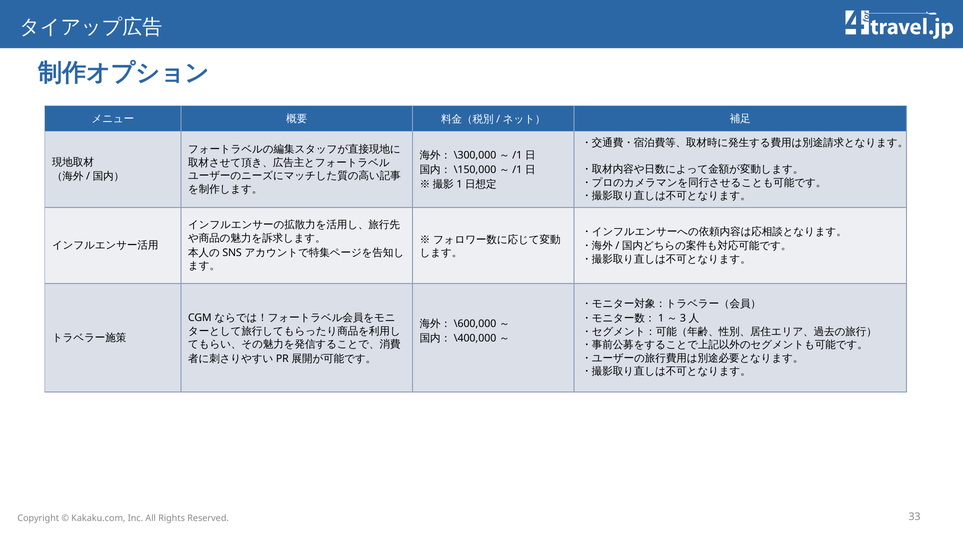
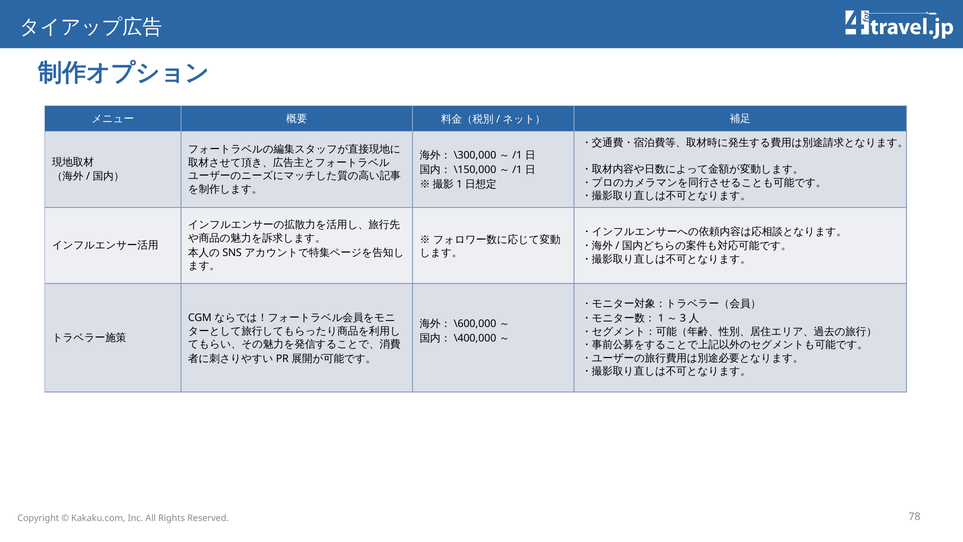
33: 33 -> 78 (915, 516)
